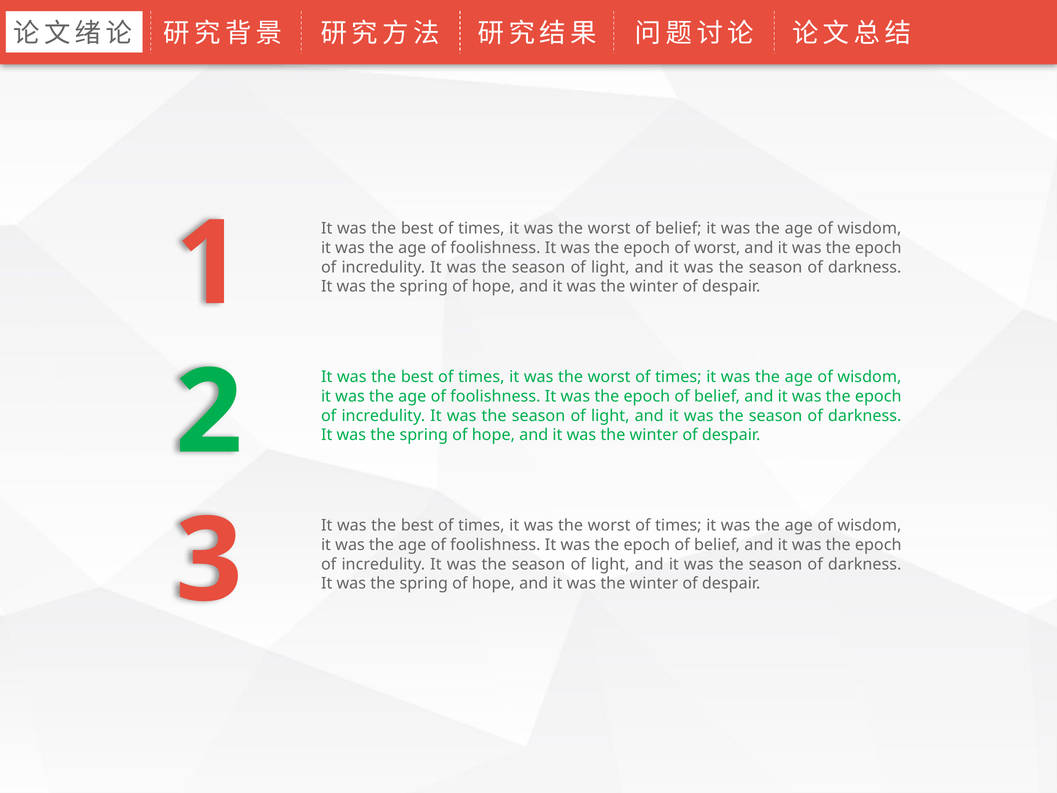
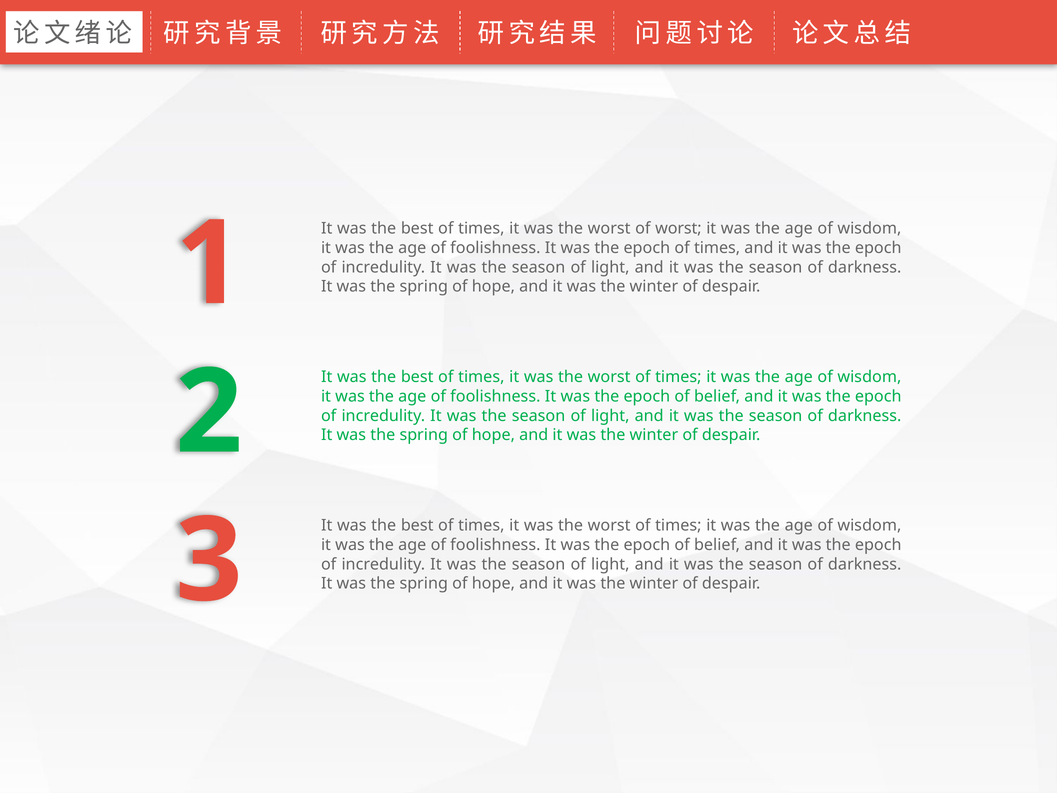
worst of belief: belief -> worst (678, 228)
epoch of worst: worst -> times (717, 248)
